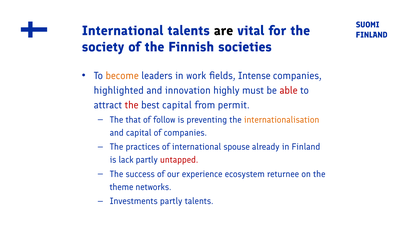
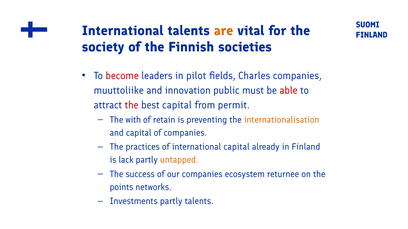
are colour: black -> orange (224, 31)
become colour: orange -> red (122, 76)
work: work -> pilot (196, 76)
Intense: Intense -> Charles (254, 76)
highlighted: highlighted -> muuttoliike (119, 91)
highly: highly -> public (226, 91)
that: that -> with (133, 120)
follow: follow -> retain (164, 120)
international spouse: spouse -> capital (237, 147)
untapped colour: red -> orange (179, 160)
our experience: experience -> companies (202, 174)
theme: theme -> points (121, 188)
